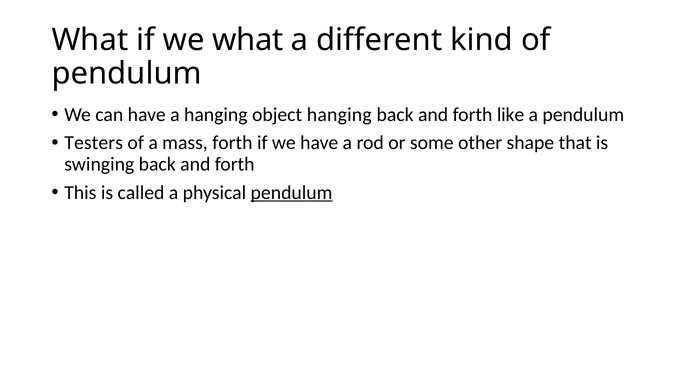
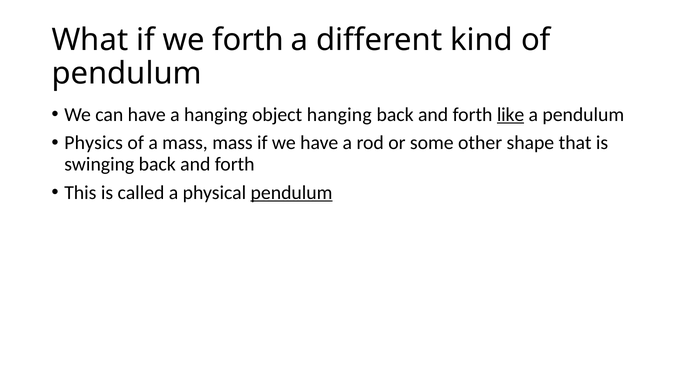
we what: what -> forth (248, 40)
like underline: none -> present (511, 114)
Testers: Testers -> Physics (94, 143)
mass forth: forth -> mass (232, 143)
